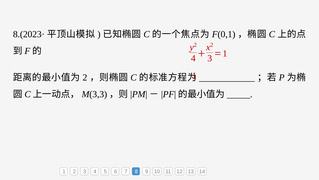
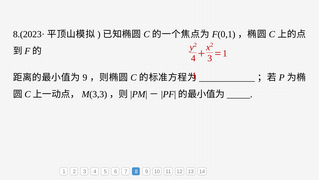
2: 2 -> 9 (85, 77)
